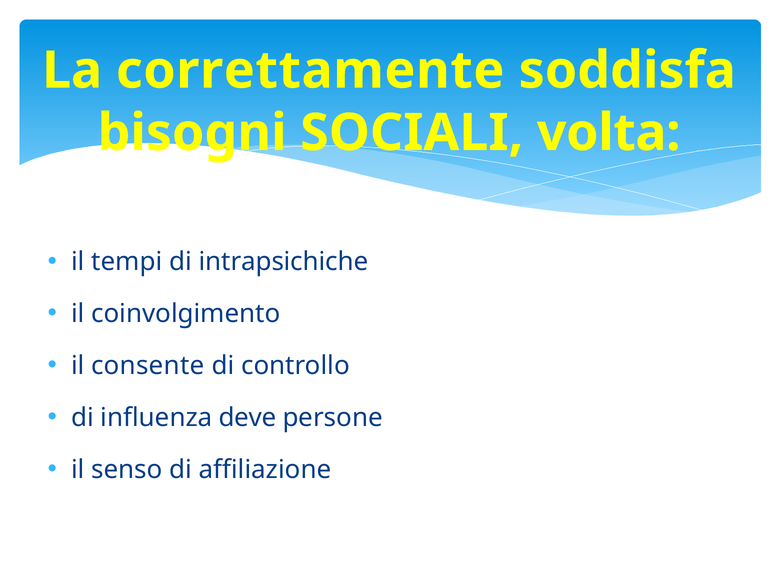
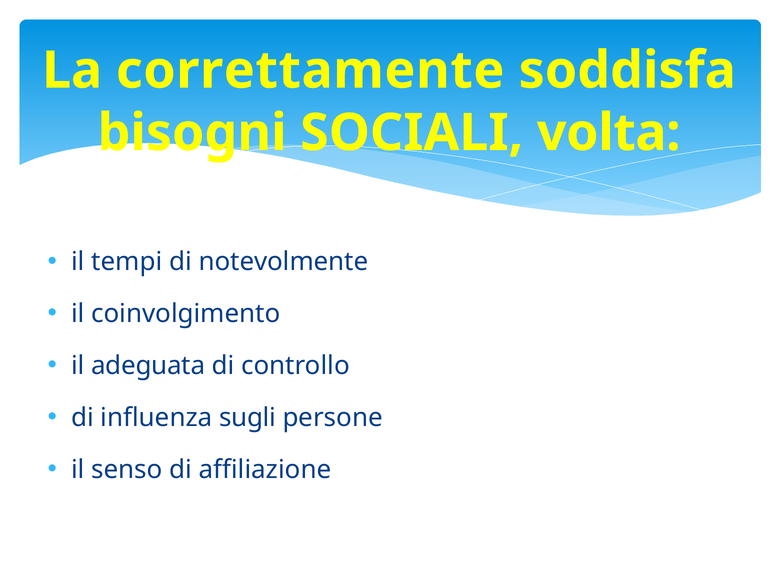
intrapsichiche: intrapsichiche -> notevolmente (284, 262)
consente: consente -> adeguata (148, 366)
deve: deve -> sugli (248, 418)
